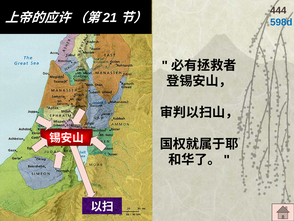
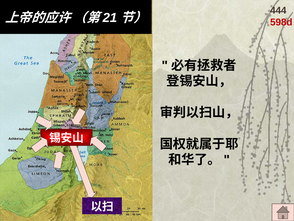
598d colour: blue -> red (281, 22)
